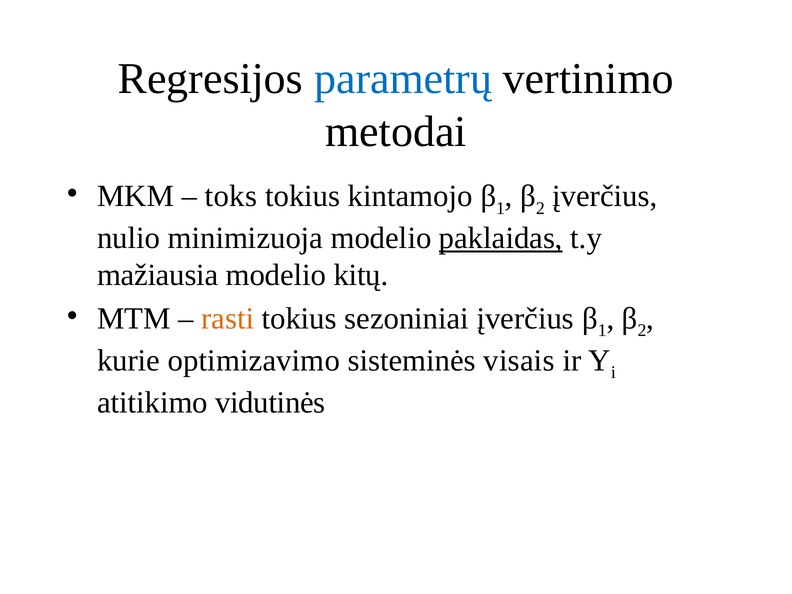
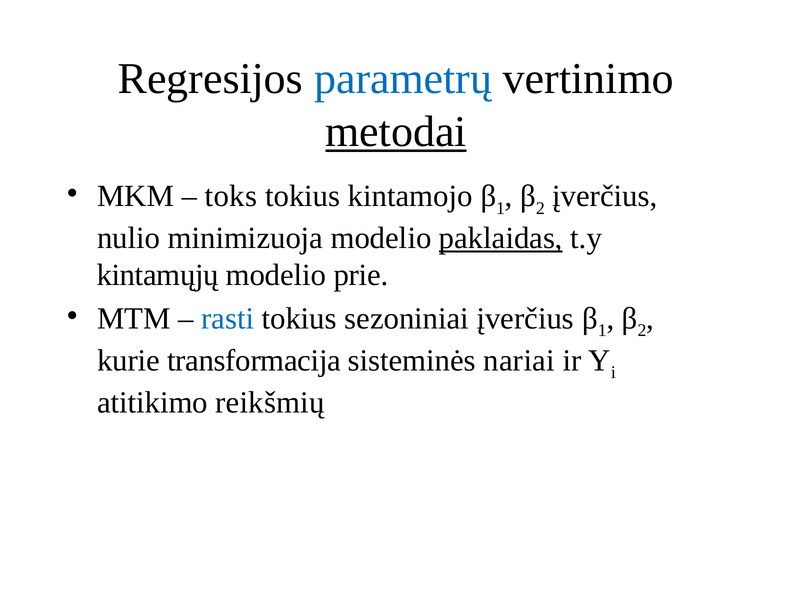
metodai underline: none -> present (396, 132)
mažiausia: mažiausia -> kintamųjų (158, 275)
kitų: kitų -> prie (361, 275)
rasti colour: orange -> blue (228, 318)
optimizavimo: optimizavimo -> transformacija (254, 360)
visais: visais -> nariai (519, 360)
vidutinės: vidutinės -> reikšmių (270, 403)
